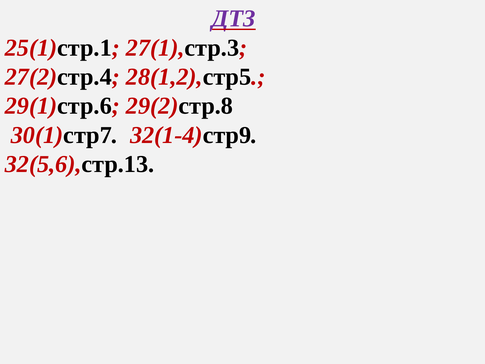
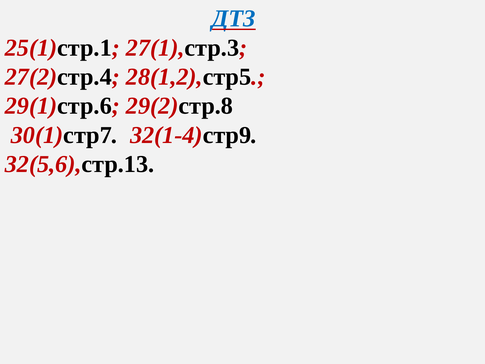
ДТЗ colour: purple -> blue (234, 19)
